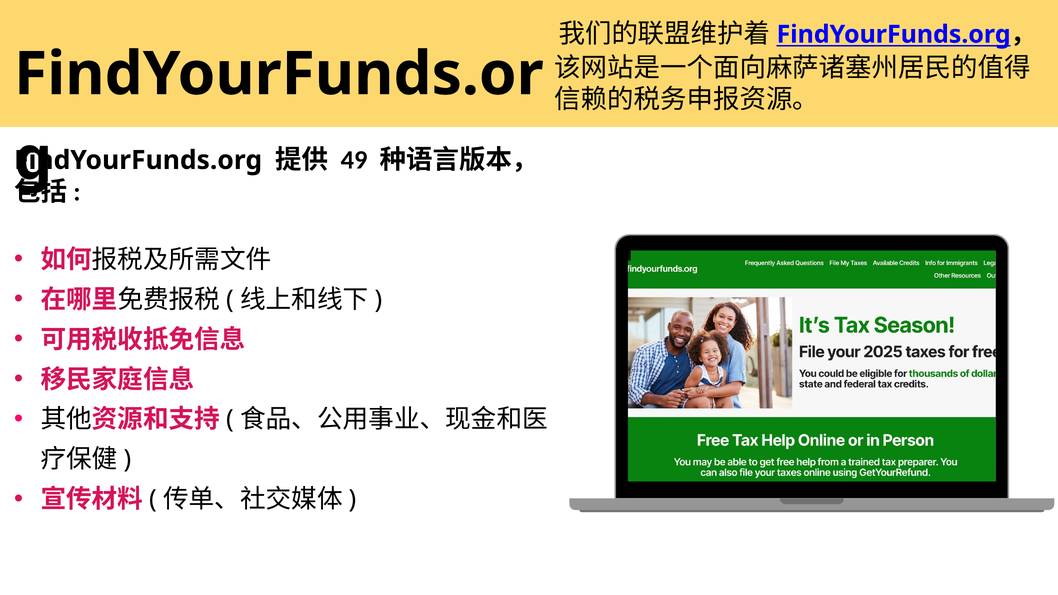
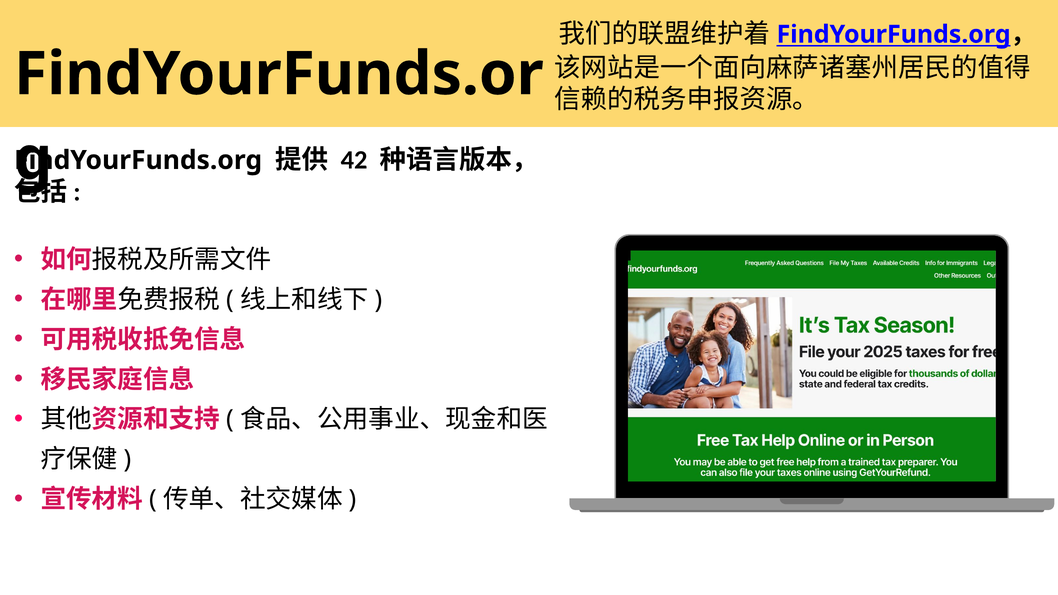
49: 49 -> 42 (354, 160)
